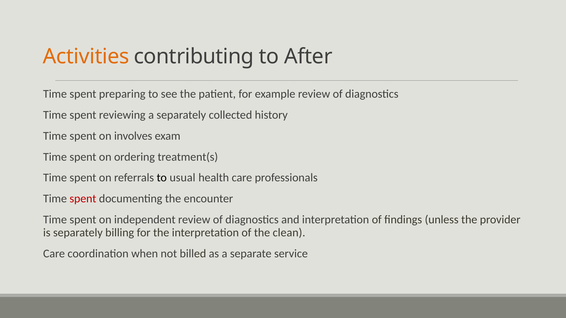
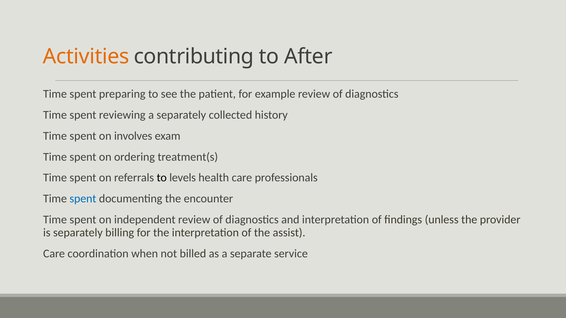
usual: usual -> levels (183, 178)
spent colour: red -> blue (83, 199)
clean: clean -> assist (289, 233)
